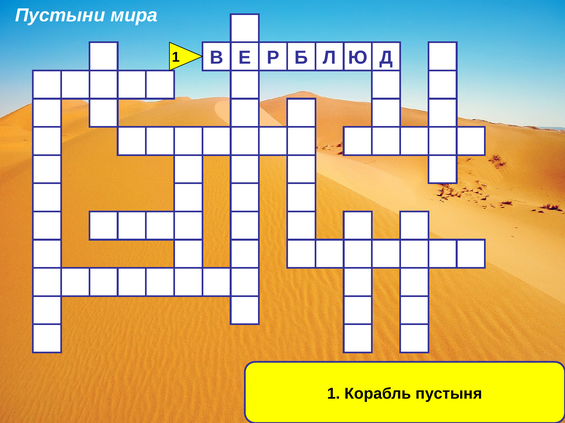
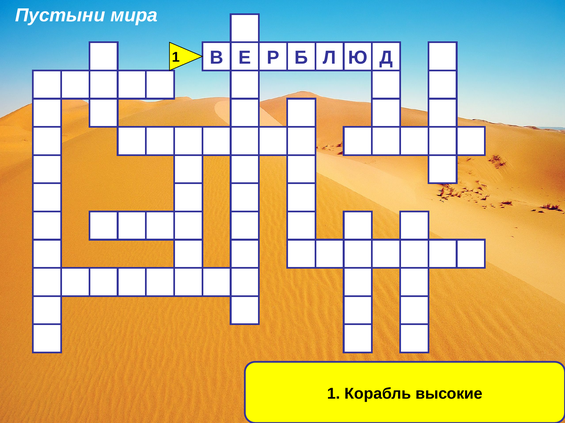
пустыня: пустыня -> высокие (449, 394)
